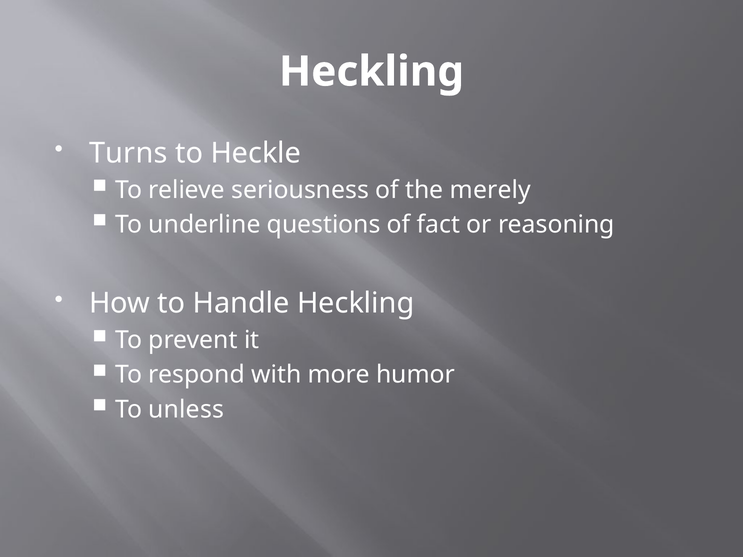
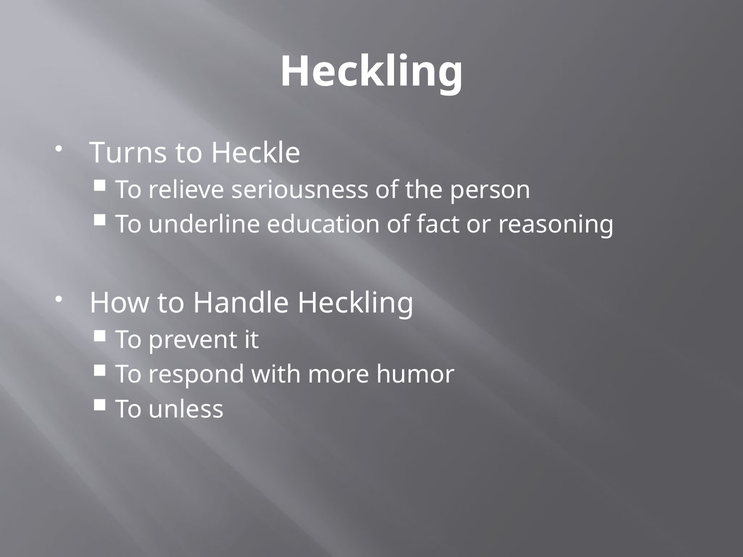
merely: merely -> person (491, 190)
questions: questions -> education (324, 225)
